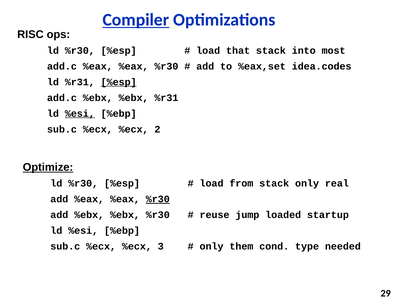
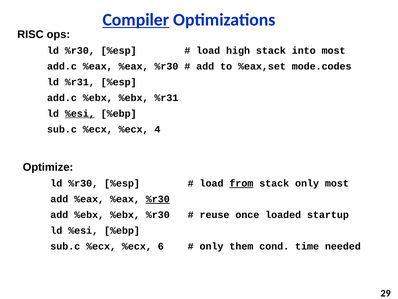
that: that -> high (238, 50)
idea.codes: idea.codes -> mode.codes (322, 66)
%esp underline: present -> none (119, 82)
2: 2 -> 4 (157, 129)
Optimize underline: present -> none (48, 167)
from underline: none -> present (241, 183)
only real: real -> most (337, 183)
jump: jump -> once (247, 215)
3: 3 -> 6 (161, 246)
type: type -> time (307, 246)
